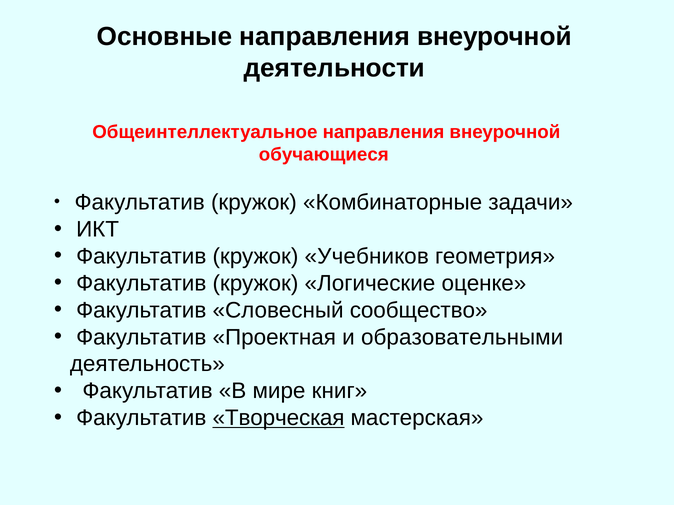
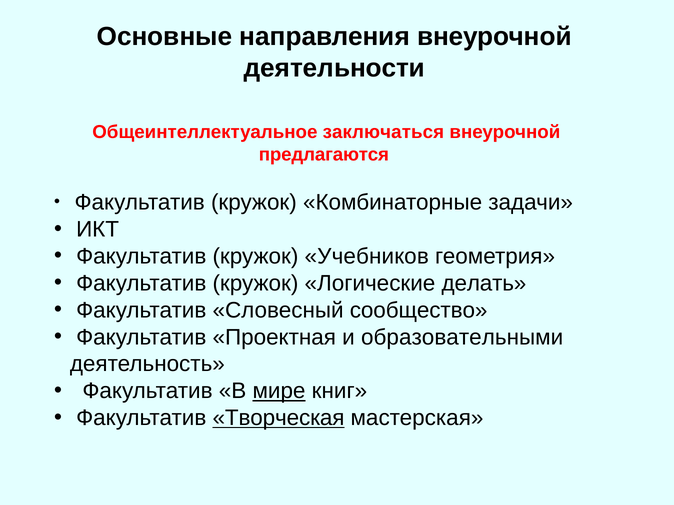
Общеинтеллектуальное направления: направления -> заключаться (383, 132)
обучающиеся: обучающиеся -> предлагаются (324, 154)
оценке: оценке -> делать (484, 284)
мире underline: none -> present (279, 391)
